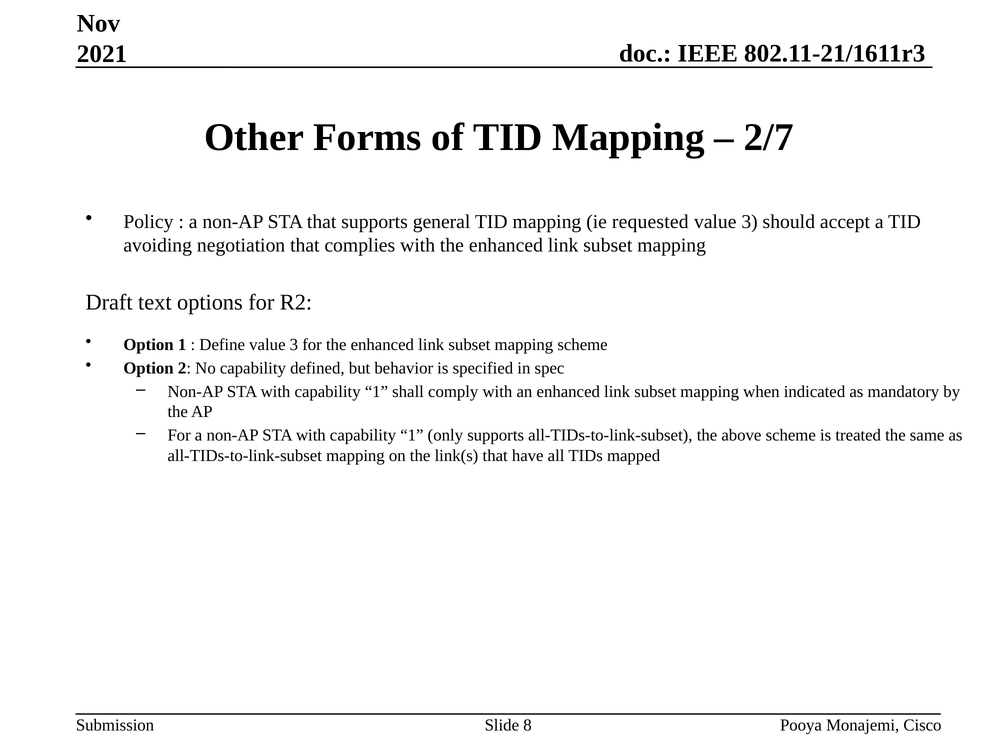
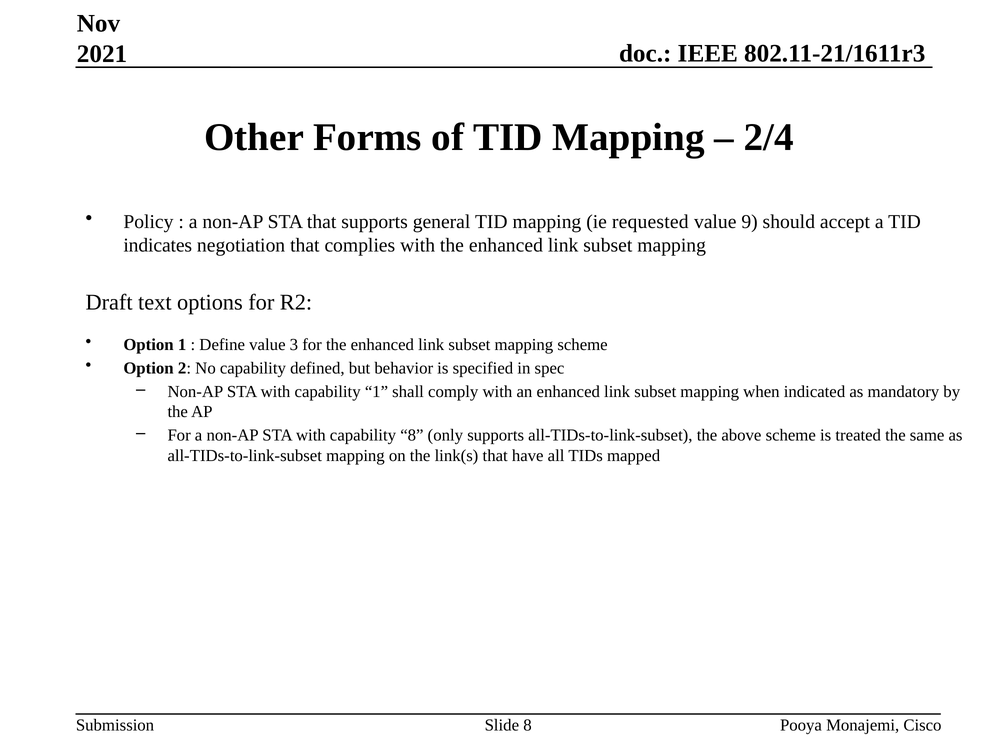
2/7: 2/7 -> 2/4 (769, 137)
3: 3 -> 9 (750, 222)
avoiding: avoiding -> indicates (158, 245)
1: 1 -> 8 (412, 435)
